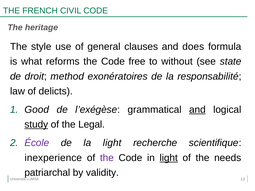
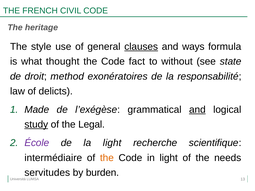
clauses underline: none -> present (141, 47)
does: does -> ways (193, 47)
reforms: reforms -> thought (63, 62)
free: free -> fact (137, 62)
Good: Good -> Made (37, 110)
inexperience: inexperience -> intermédiaire (53, 158)
the colour: purple -> orange (107, 158)
light underline: present -> none (169, 158)
patriarchal: patriarchal -> servitudes (47, 173)
validity: validity -> burden (102, 173)
